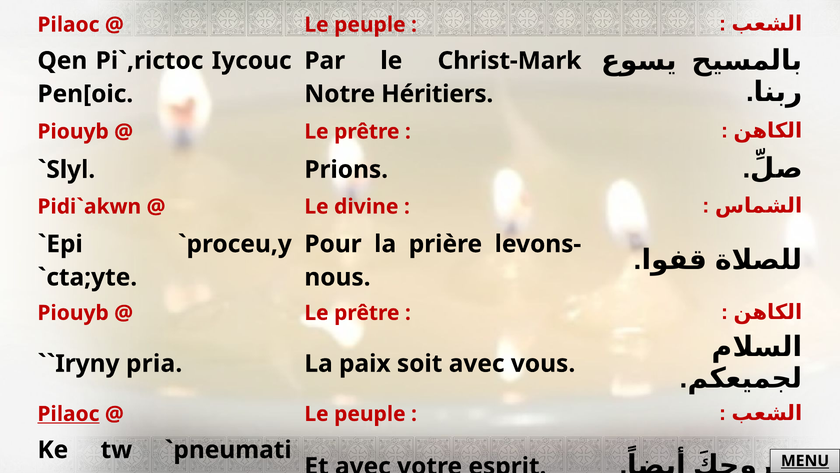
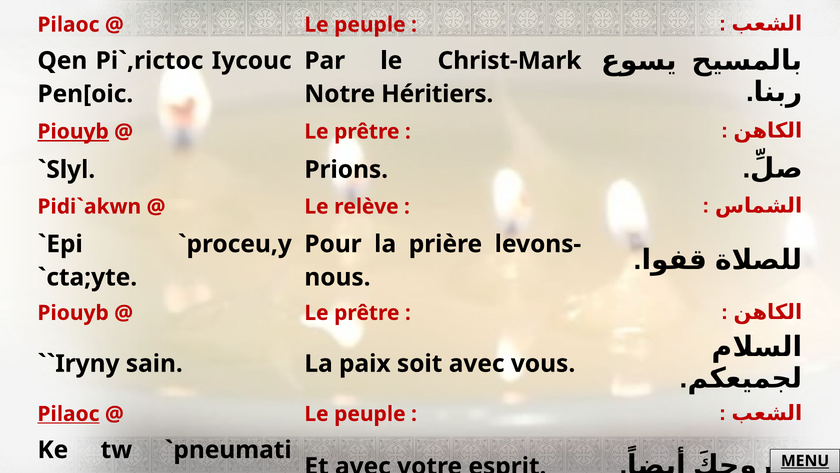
Piouyb underline: none -> present (73, 131)
divine: divine -> relève (366, 206)
pria: pria -> sain (154, 363)
